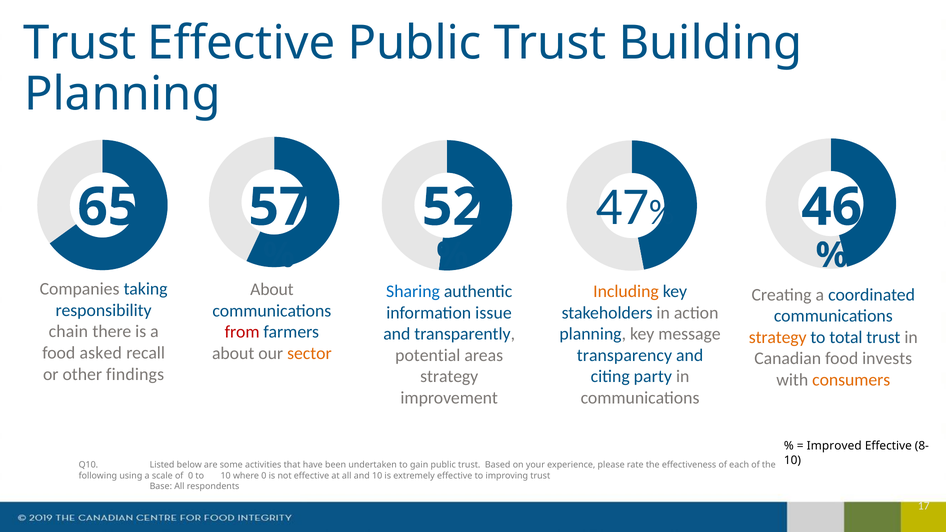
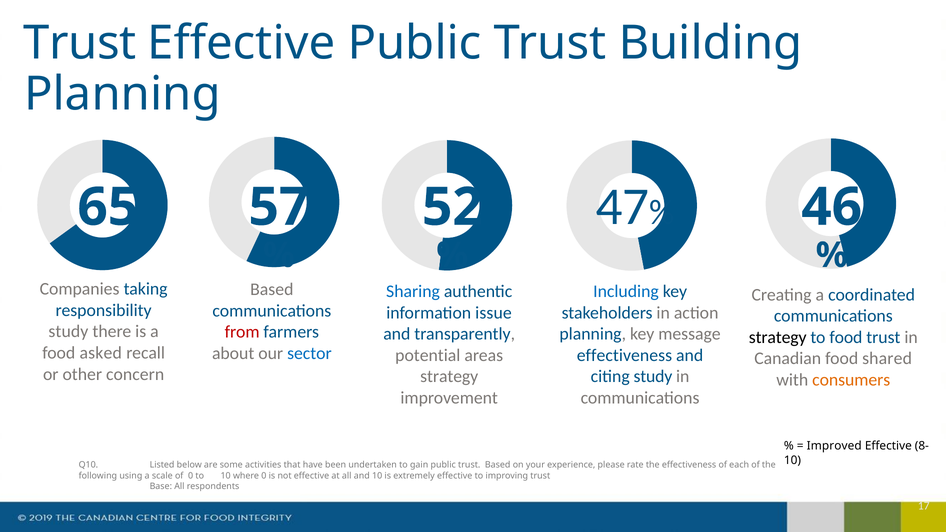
About: About -> Based (272, 290)
Including colour: orange -> blue (626, 291)
chain: chain -> study (68, 332)
strategy colour: orange -> black (778, 337)
to total: total -> food (846, 337)
sector colour: orange -> blue (309, 353)
transparency: transparency -> effectiveness (624, 355)
invests: invests -> shared (887, 359)
findings: findings -> concern (135, 374)
citing party: party -> study (653, 377)
